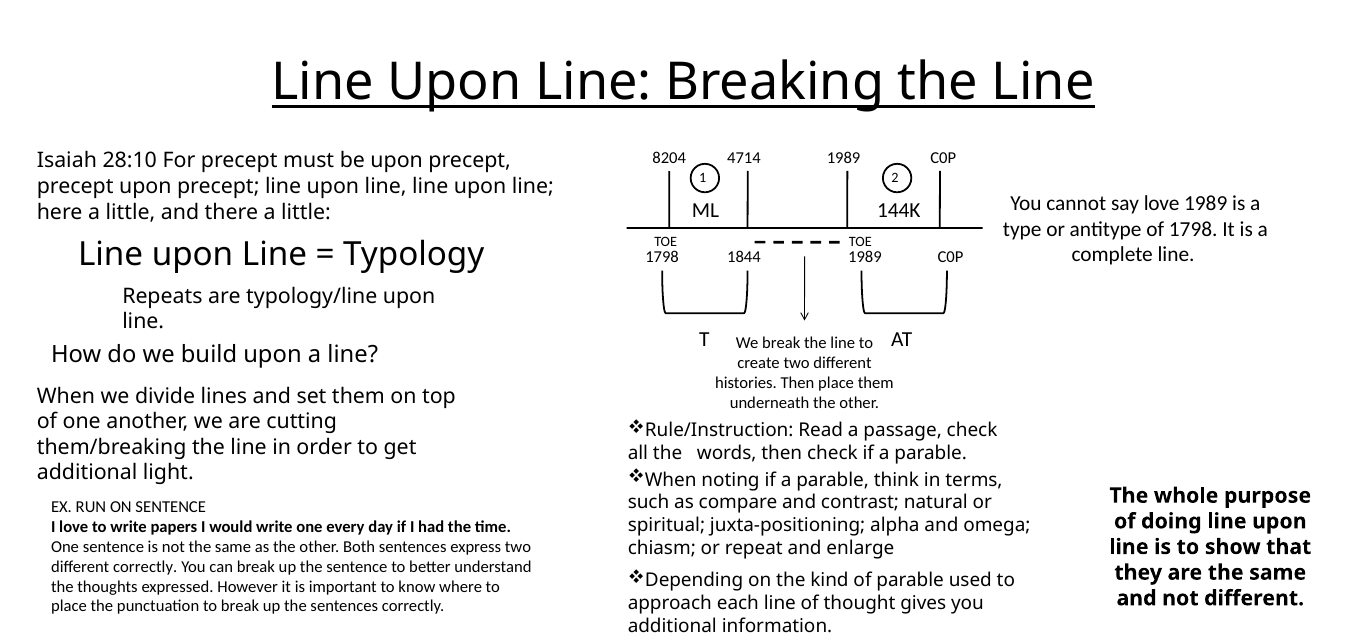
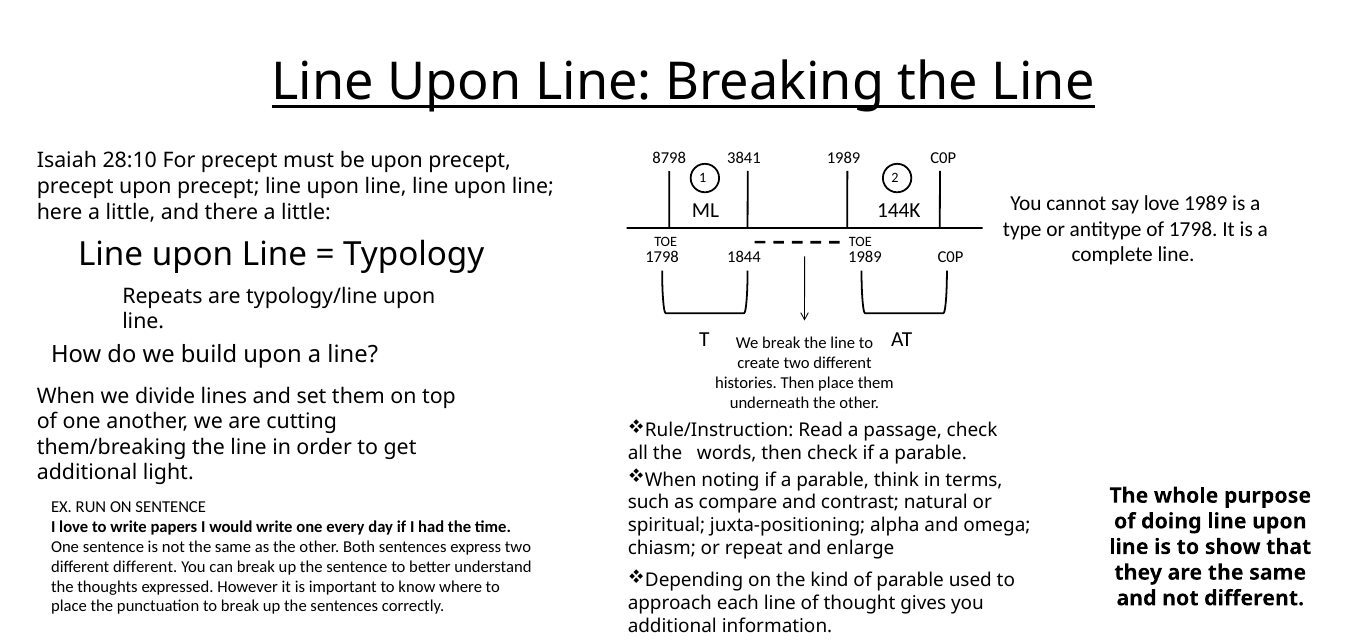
8204: 8204 -> 8798 (669, 158)
4714: 4714 -> 3841 (744, 158)
different correctly: correctly -> different (145, 566)
